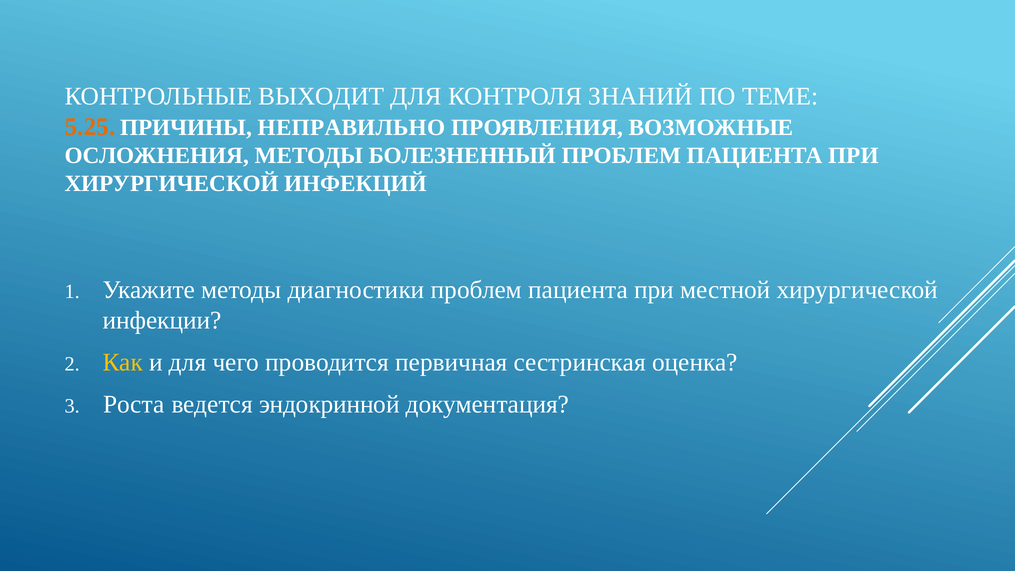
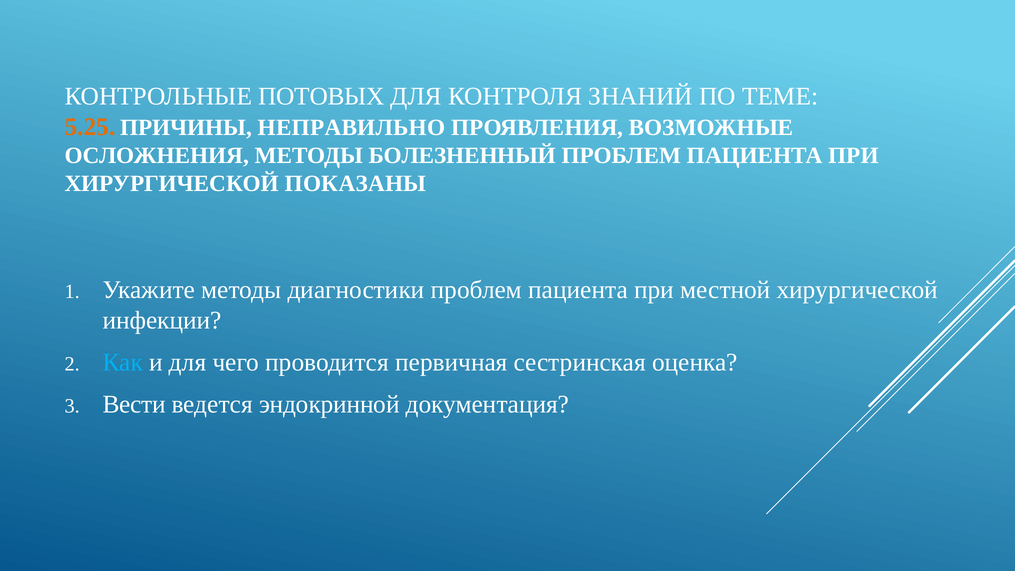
ВЫХОДИТ: ВЫХОДИТ -> ПОТОВЫХ (321, 96)
ИНФЕКЦИЙ: ИНФЕКЦИЙ -> ПОКАЗАНЫ (355, 184)
Как colour: yellow -> light blue (123, 362)
Роста: Роста -> Вести (134, 404)
